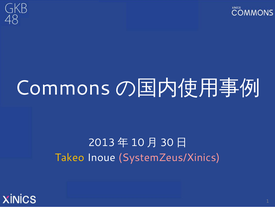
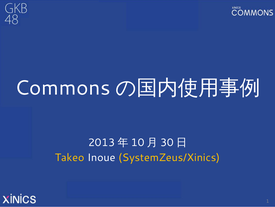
SystemZeus/Xinics colour: pink -> yellow (169, 157)
